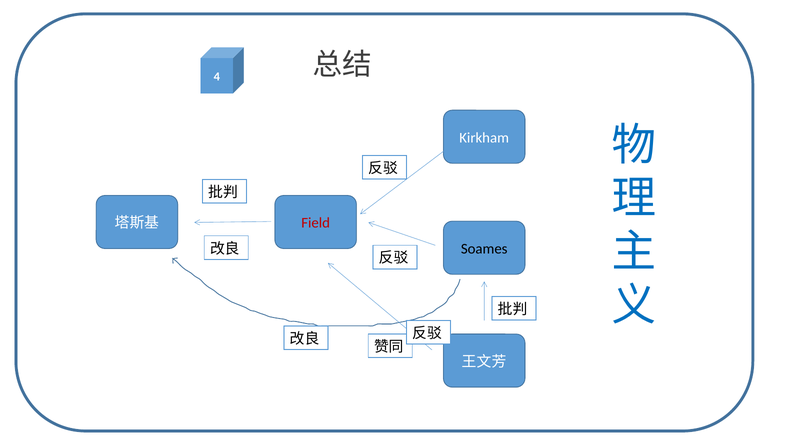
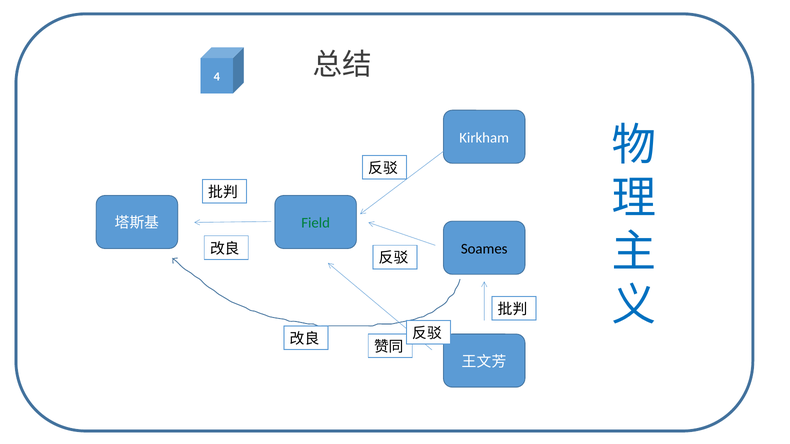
Field colour: red -> green (316, 223)
